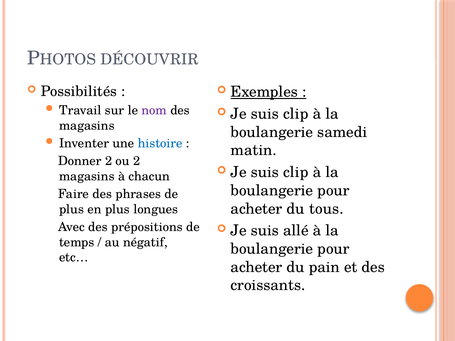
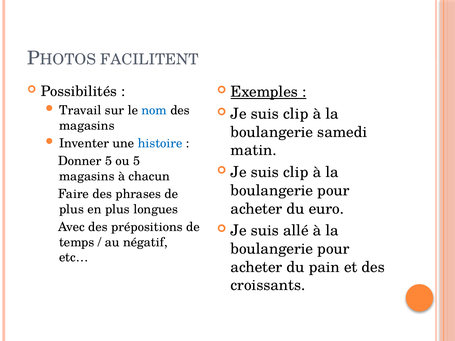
DÉCOUVRIR: DÉCOUVRIR -> FACILITENT (149, 59)
nom colour: purple -> blue (154, 110)
Donner 2: 2 -> 5 (109, 161)
ou 2: 2 -> 5 (137, 161)
tous: tous -> euro (326, 209)
